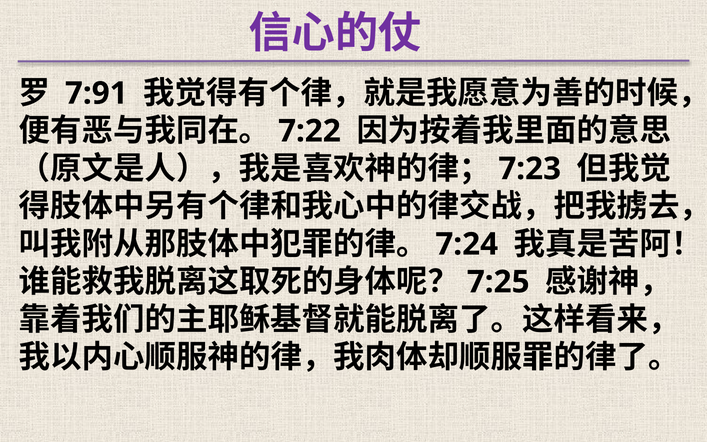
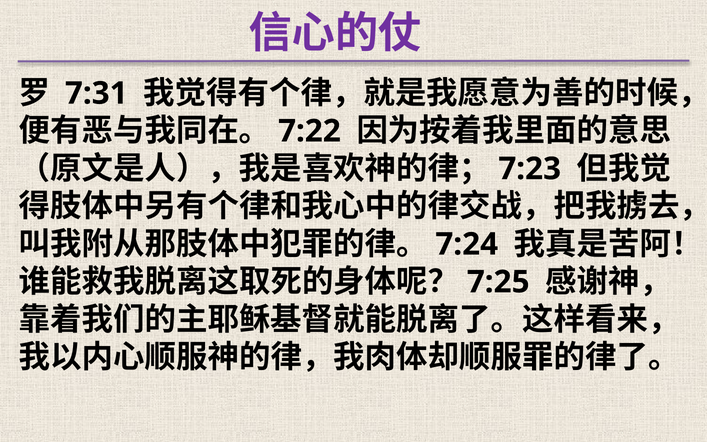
7:91: 7:91 -> 7:31 (96, 93)
